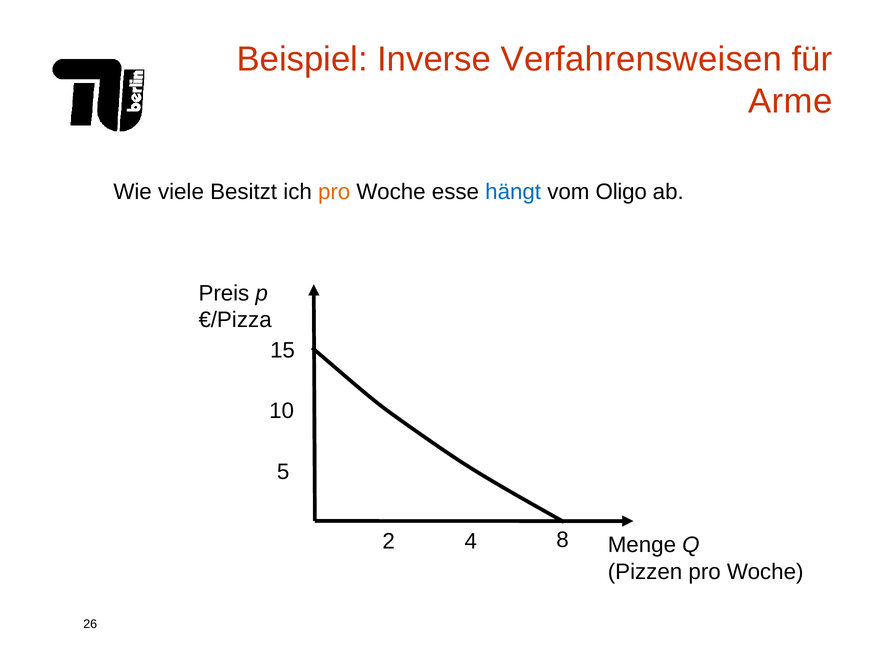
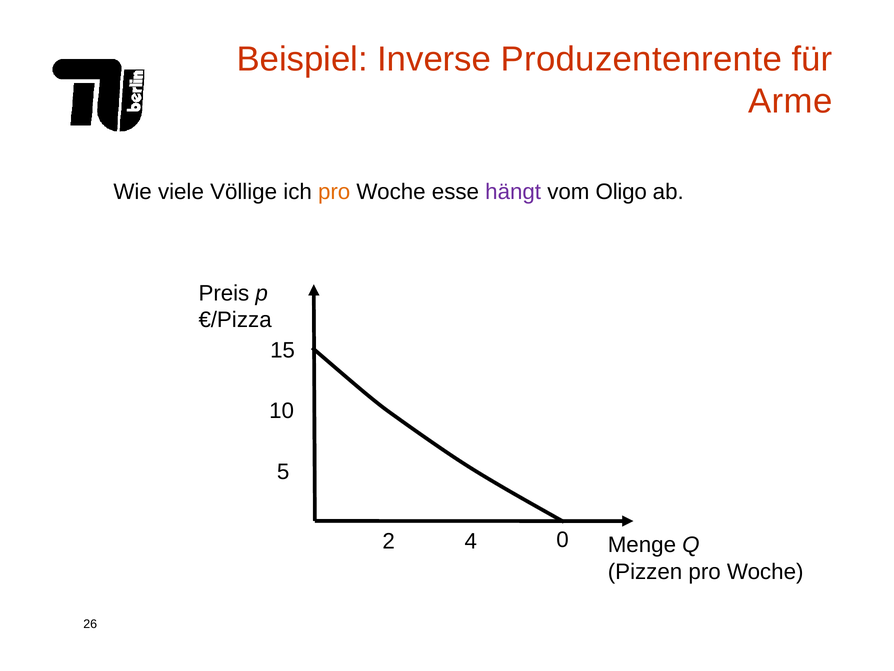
Verfahrensweisen: Verfahrensweisen -> Produzentenrente (641, 59)
Besitzt: Besitzt -> Völlige (244, 192)
hängt colour: blue -> purple (513, 192)
8: 8 -> 0 (563, 539)
